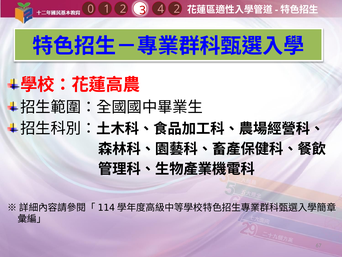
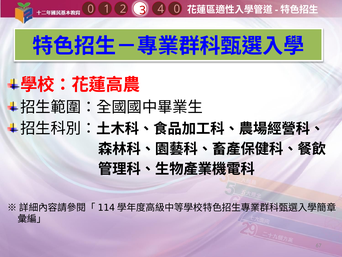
4 2: 2 -> 0 (177, 9)
